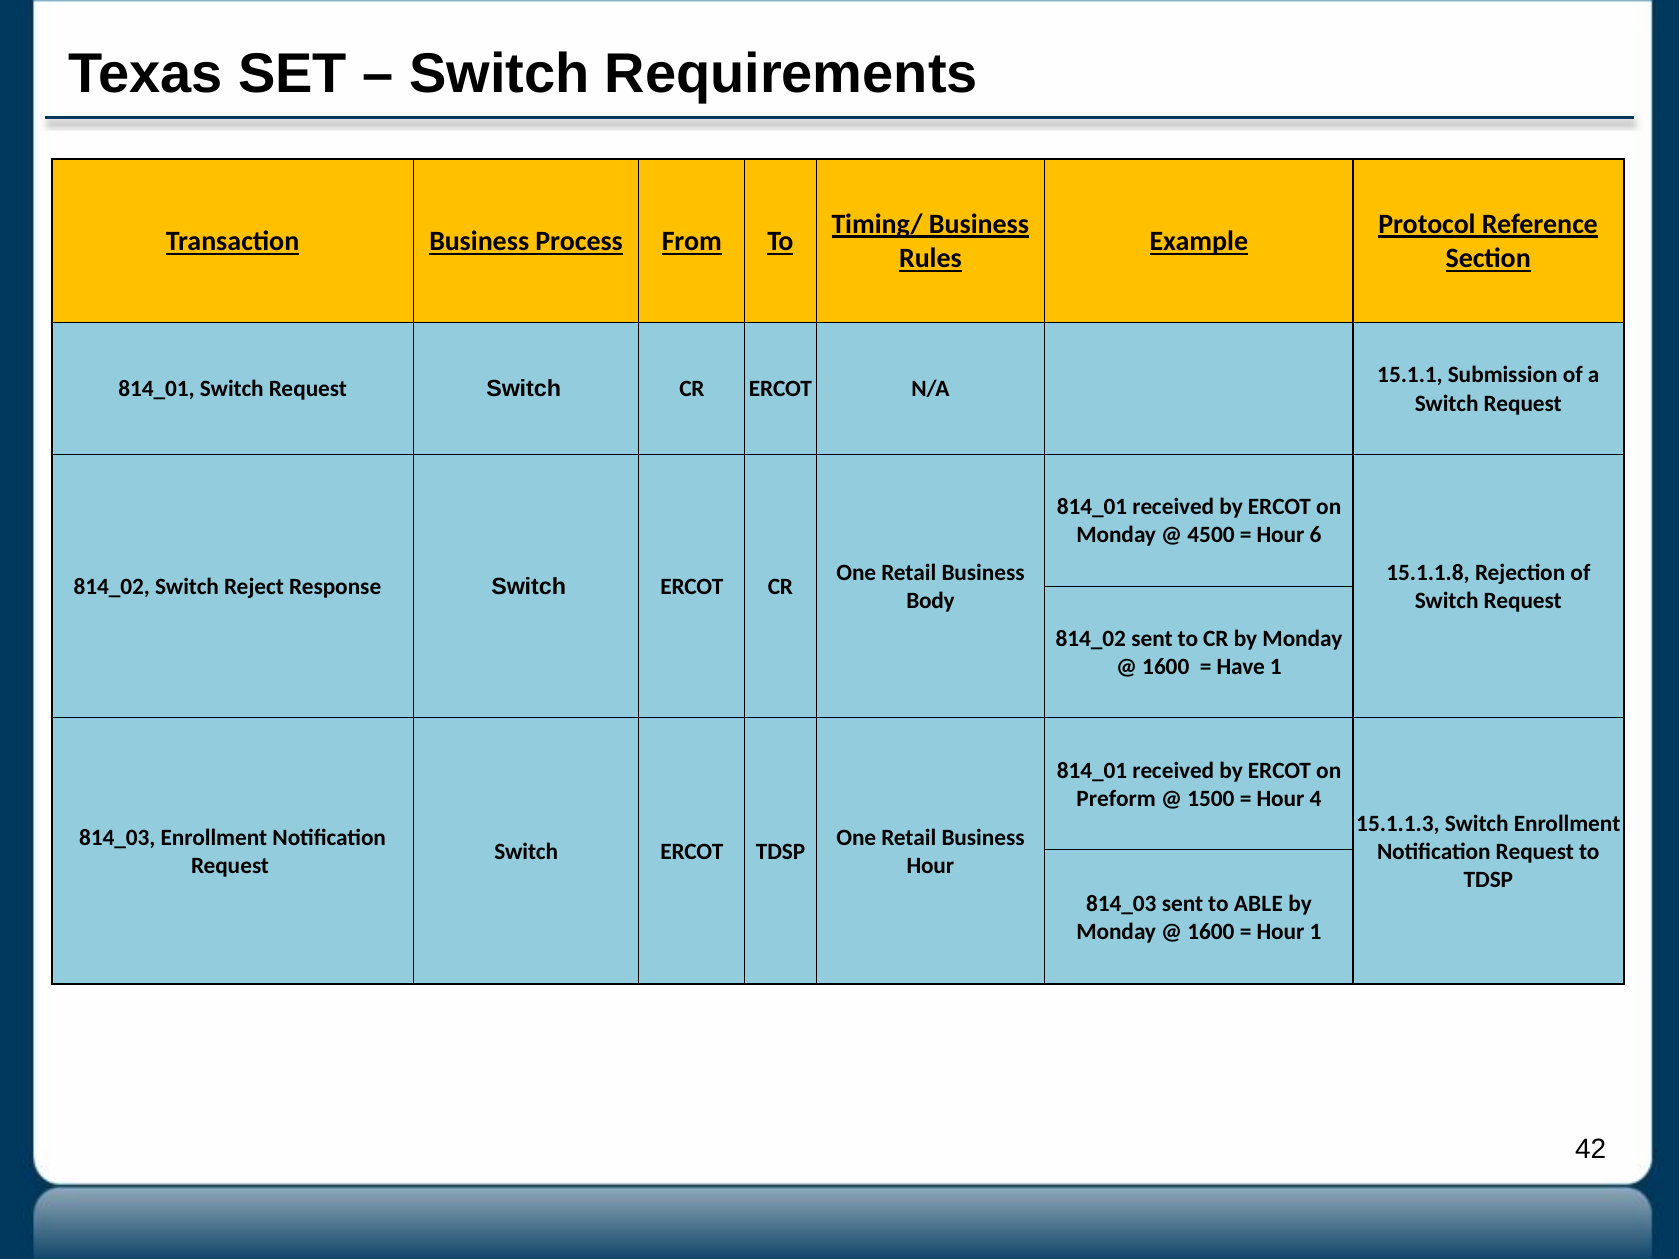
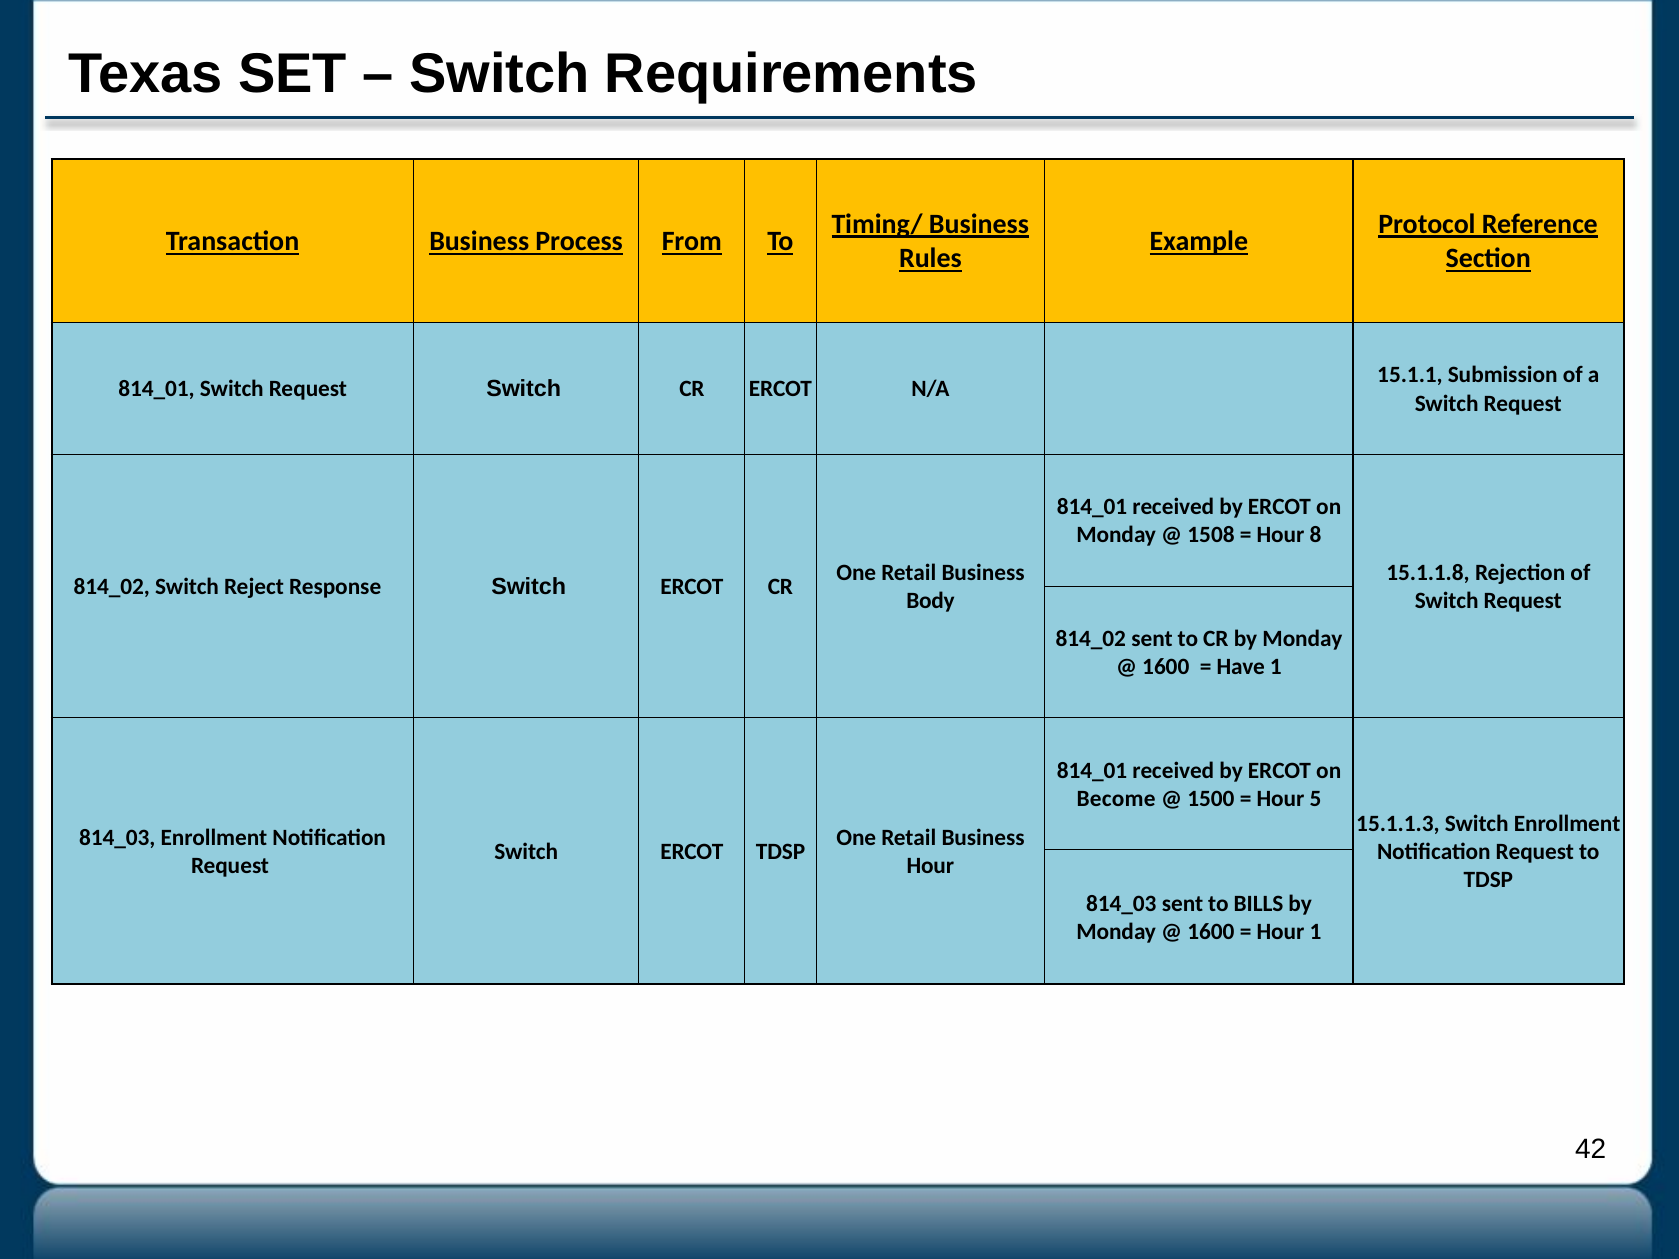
4500: 4500 -> 1508 (1211, 535)
6: 6 -> 8 (1316, 535)
Preform: Preform -> Become (1116, 799)
4: 4 -> 5 (1316, 799)
ABLE: ABLE -> BILLS (1258, 904)
